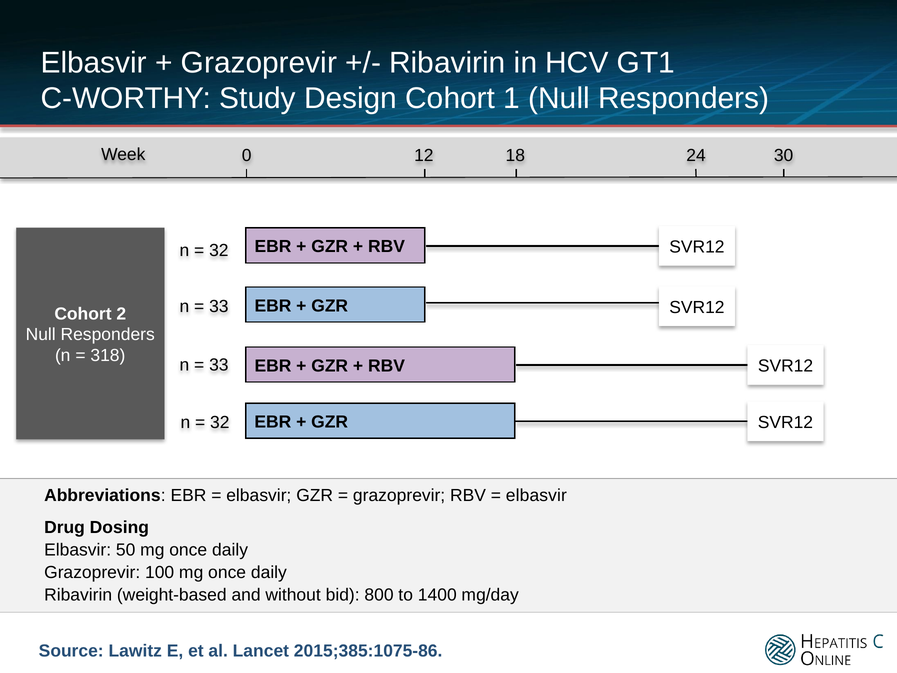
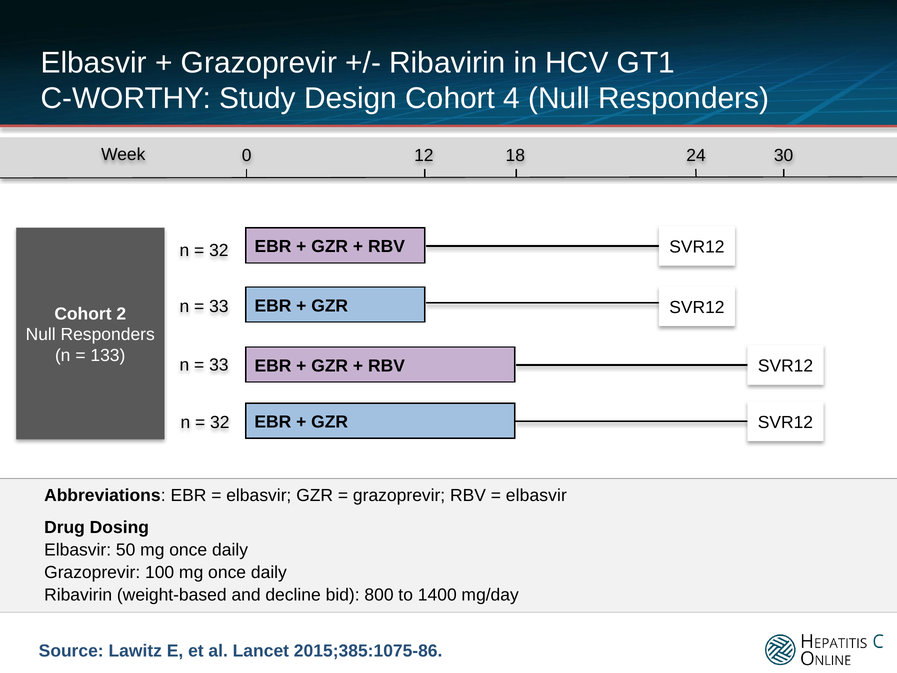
1: 1 -> 4 (512, 99)
318: 318 -> 133 (108, 356)
without: without -> decline (293, 595)
